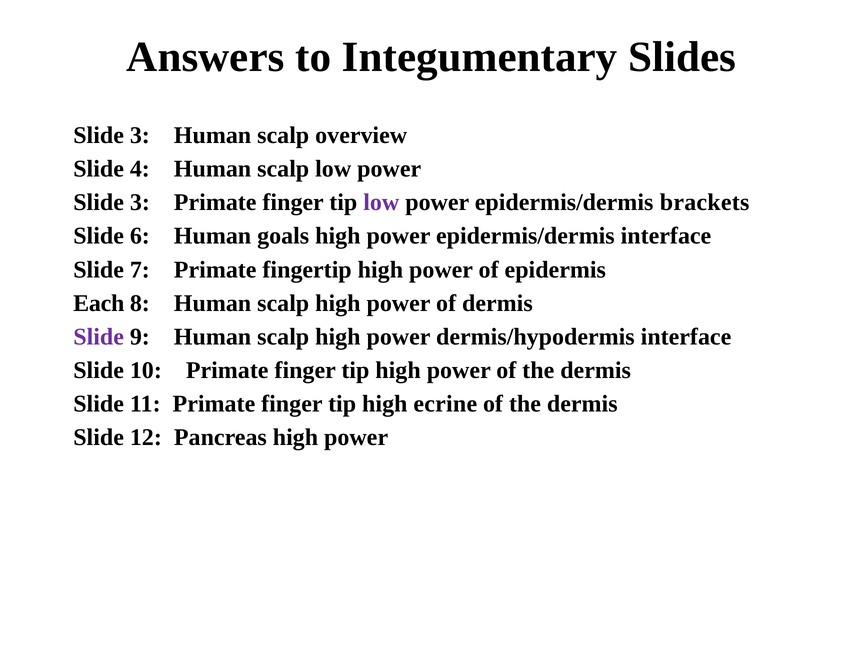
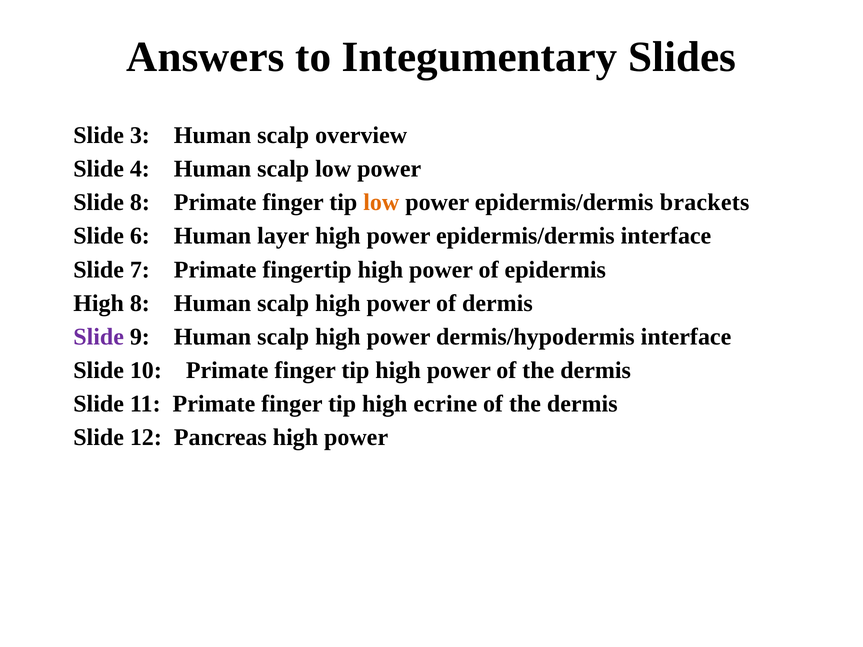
3: 3 -> 8 (140, 203)
low colour: purple -> orange (381, 203)
goals: goals -> layer (283, 236)
Each: Each -> High (99, 303)
